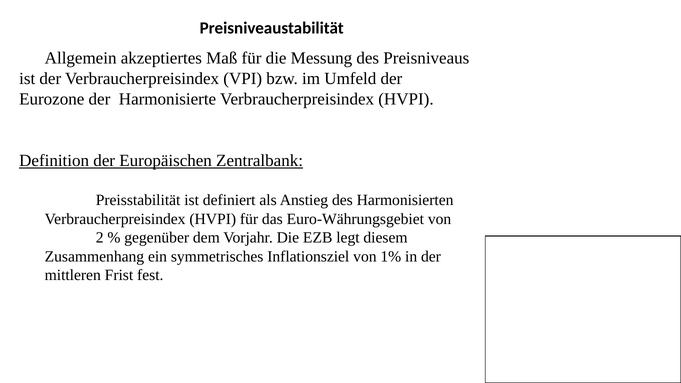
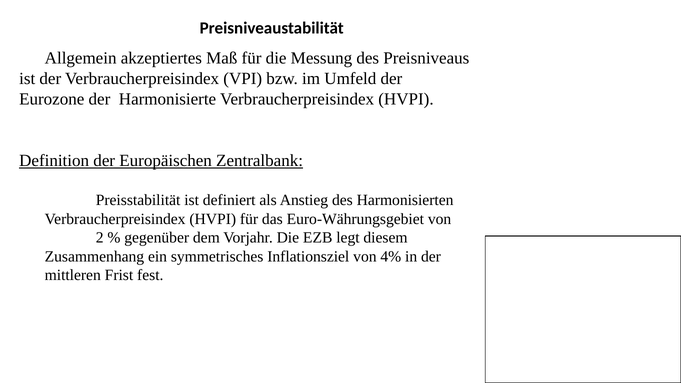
1%: 1% -> 4% (391, 256)
